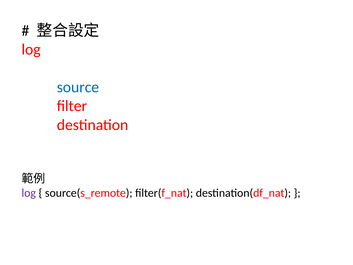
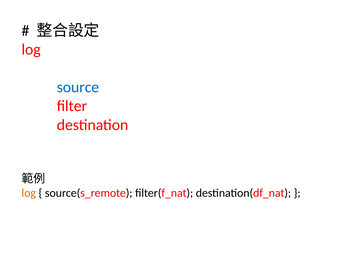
log colour: purple -> orange (29, 193)
